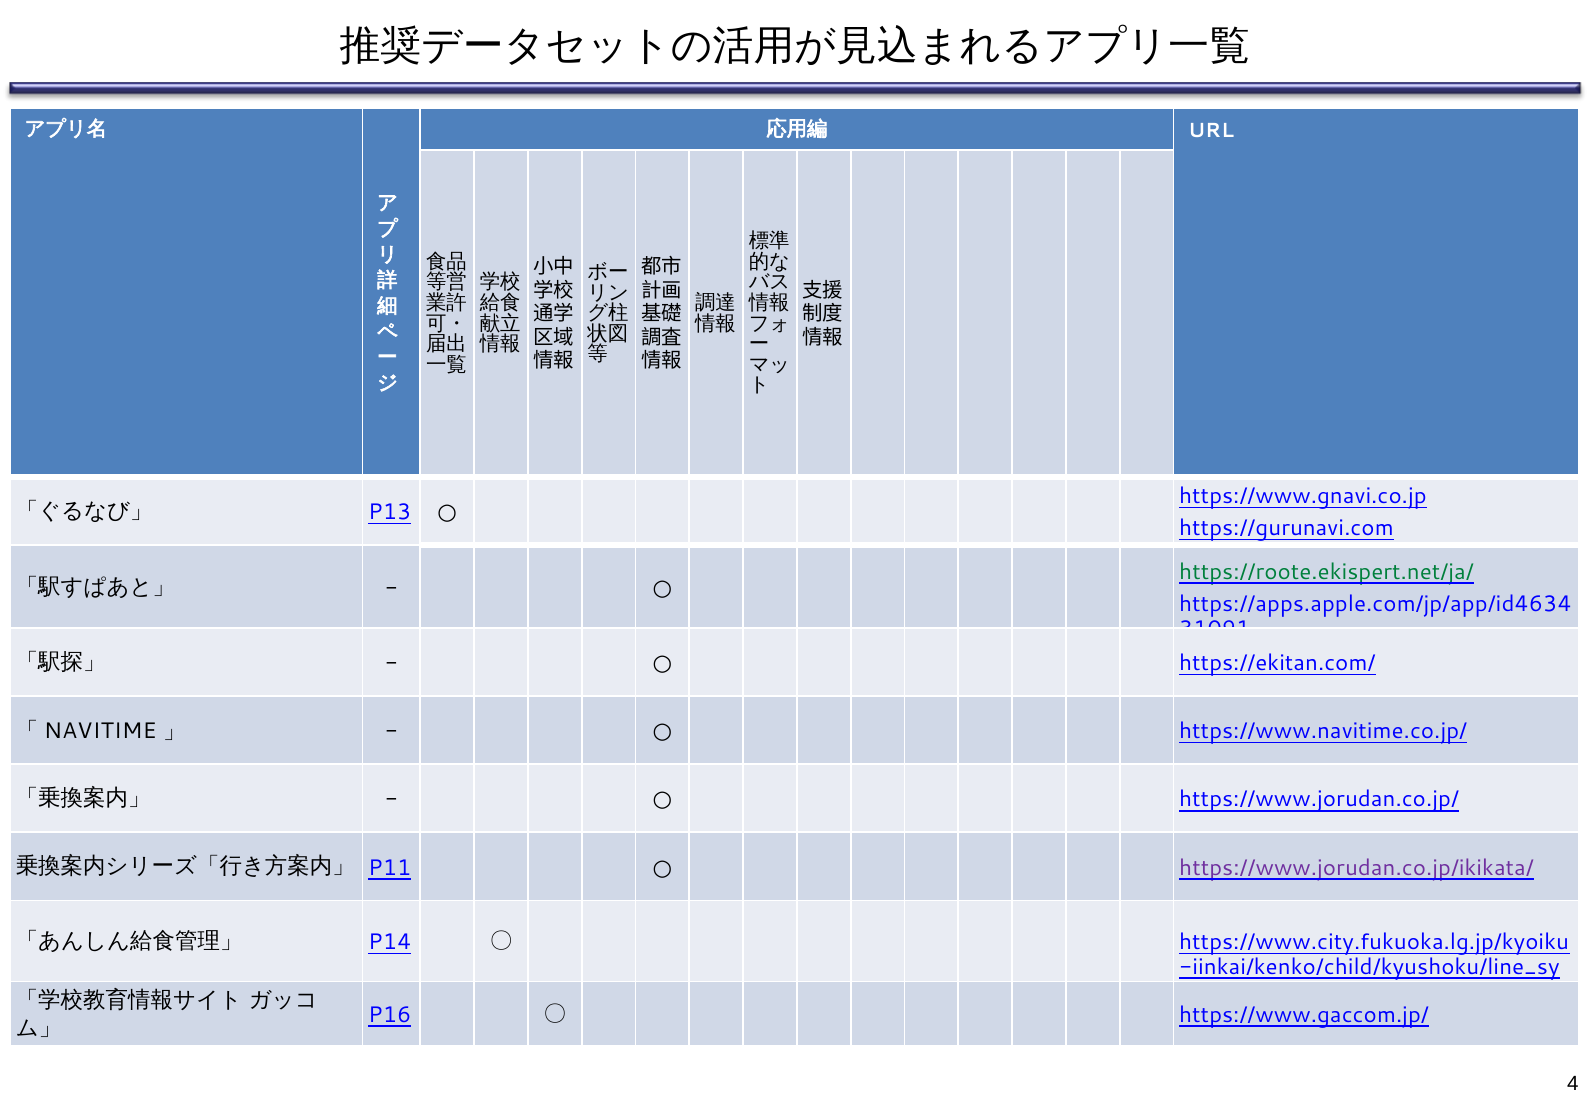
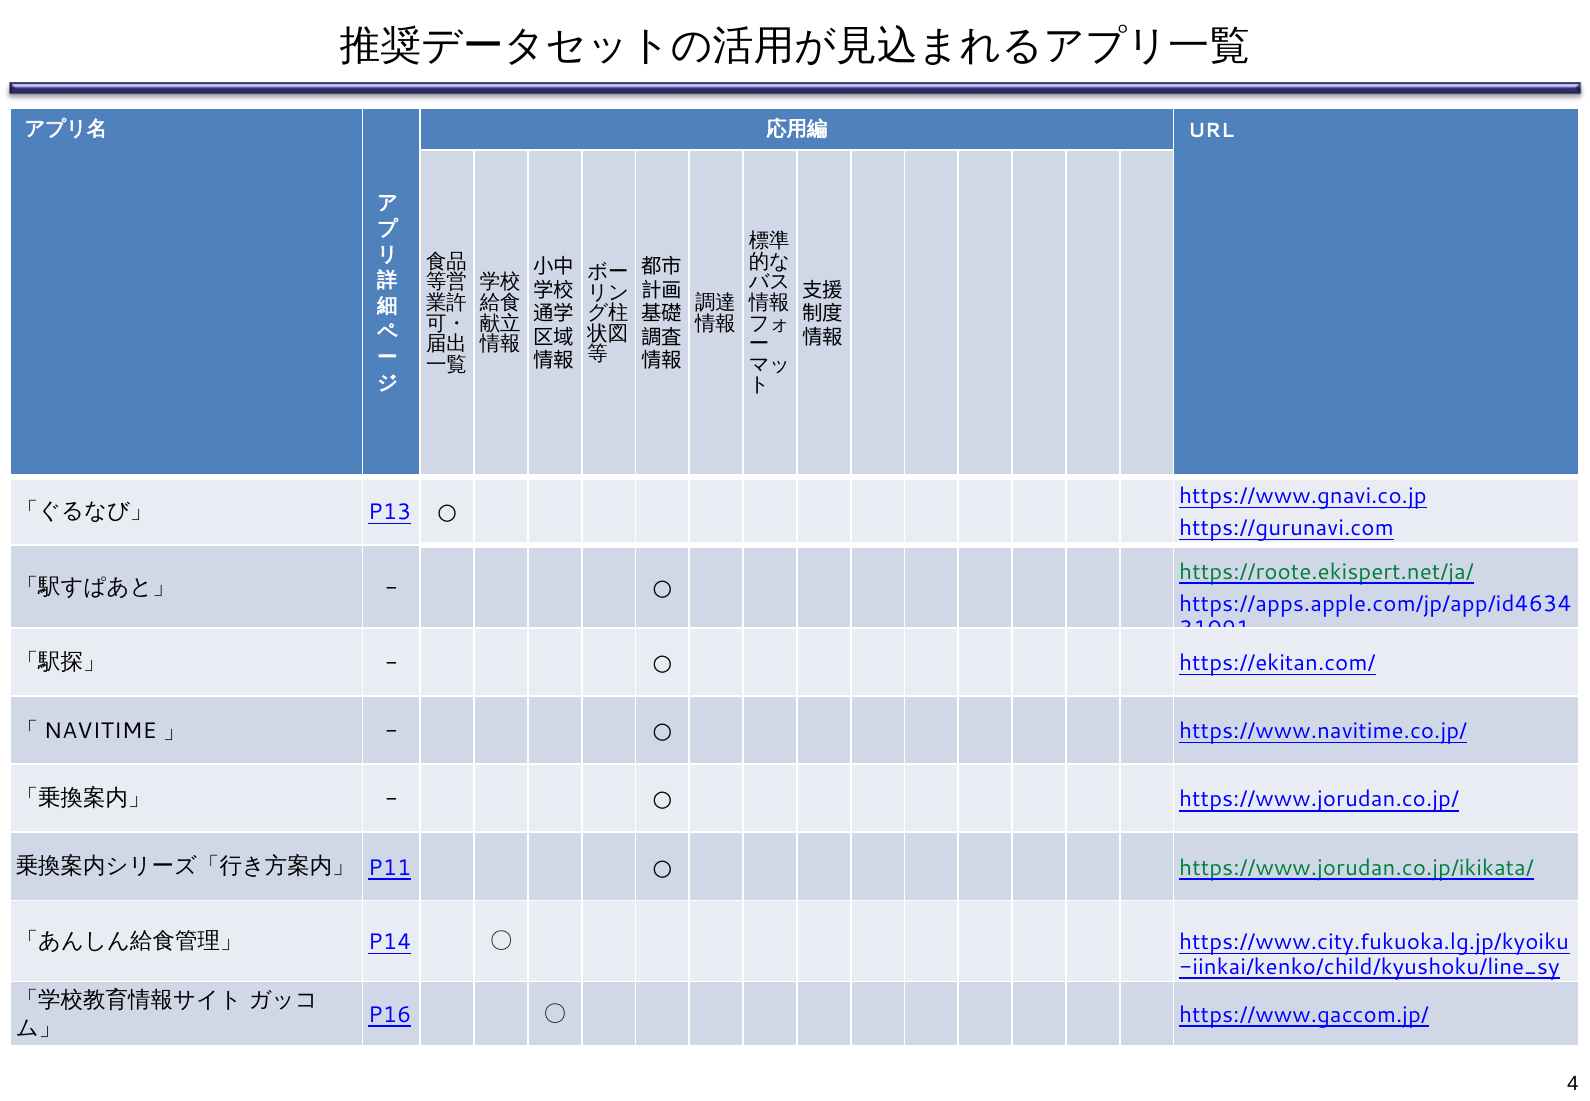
https://www.jorudan.co.jp/ikikata/ colour: purple -> green (1357, 867)
